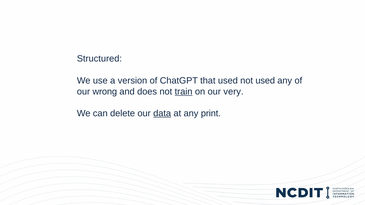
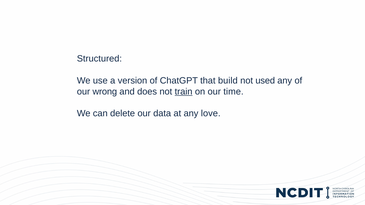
that used: used -> build (228, 81)
very: very -> time (233, 92)
data underline: present -> none (162, 114)
print: print -> love (211, 114)
